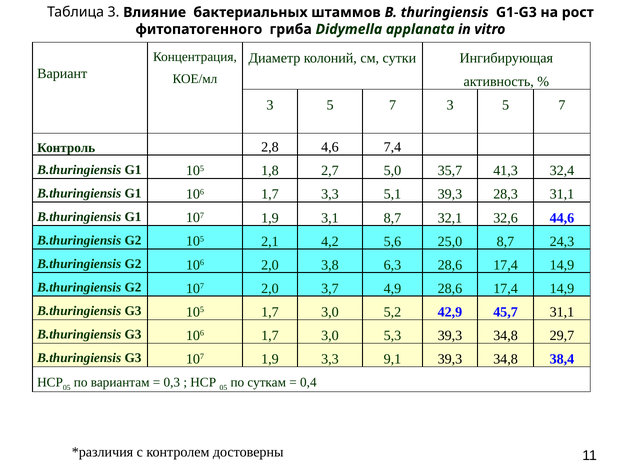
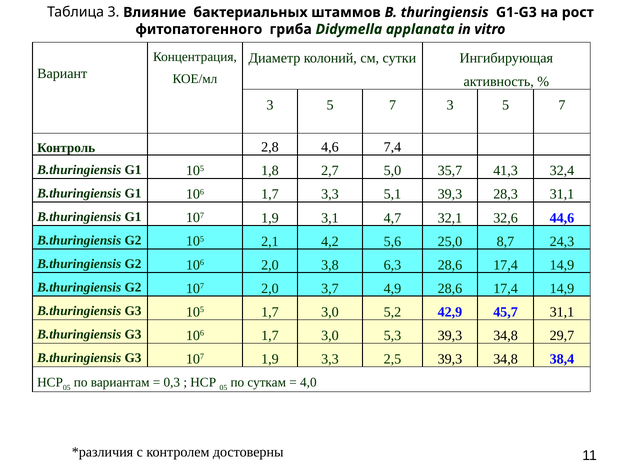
3,1 8,7: 8,7 -> 4,7 (392, 218)
9,1: 9,1 -> 2,5 (392, 359)
0,4: 0,4 -> 4,0 (308, 383)
